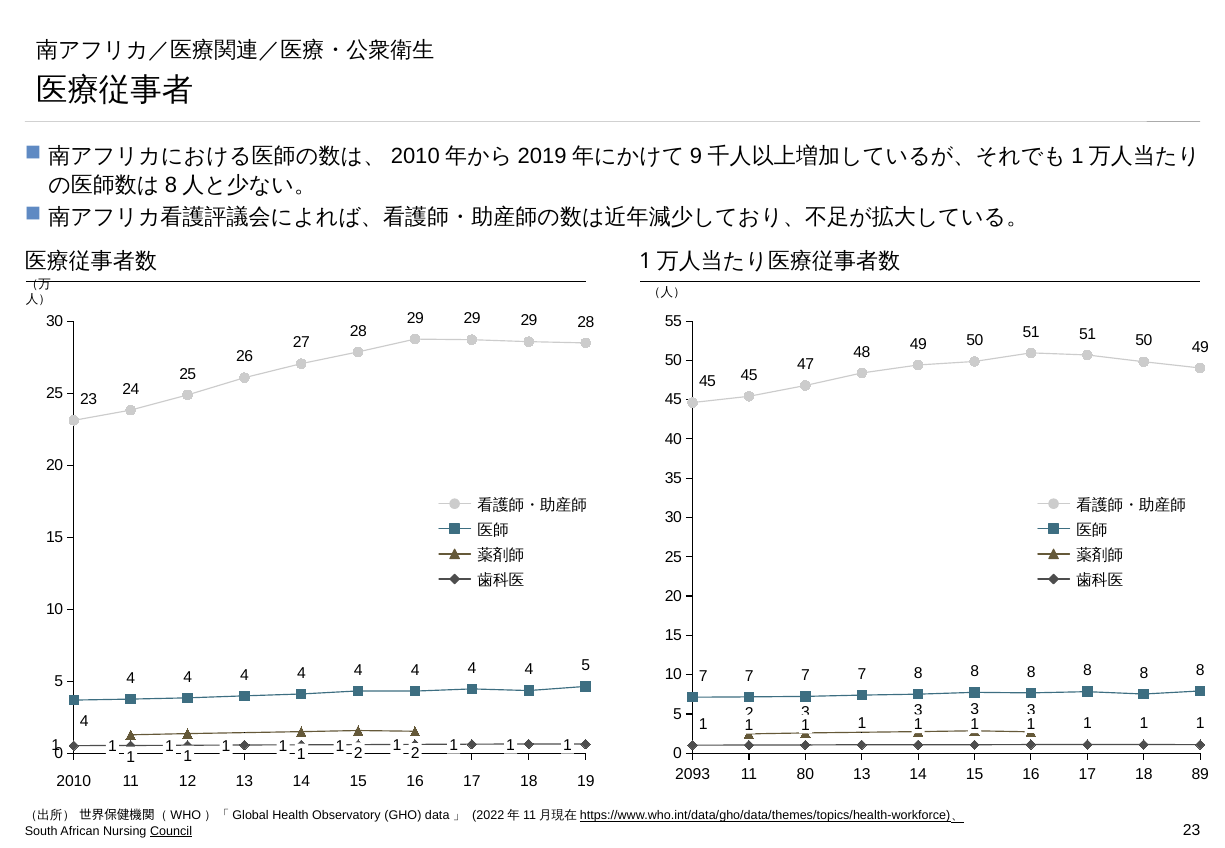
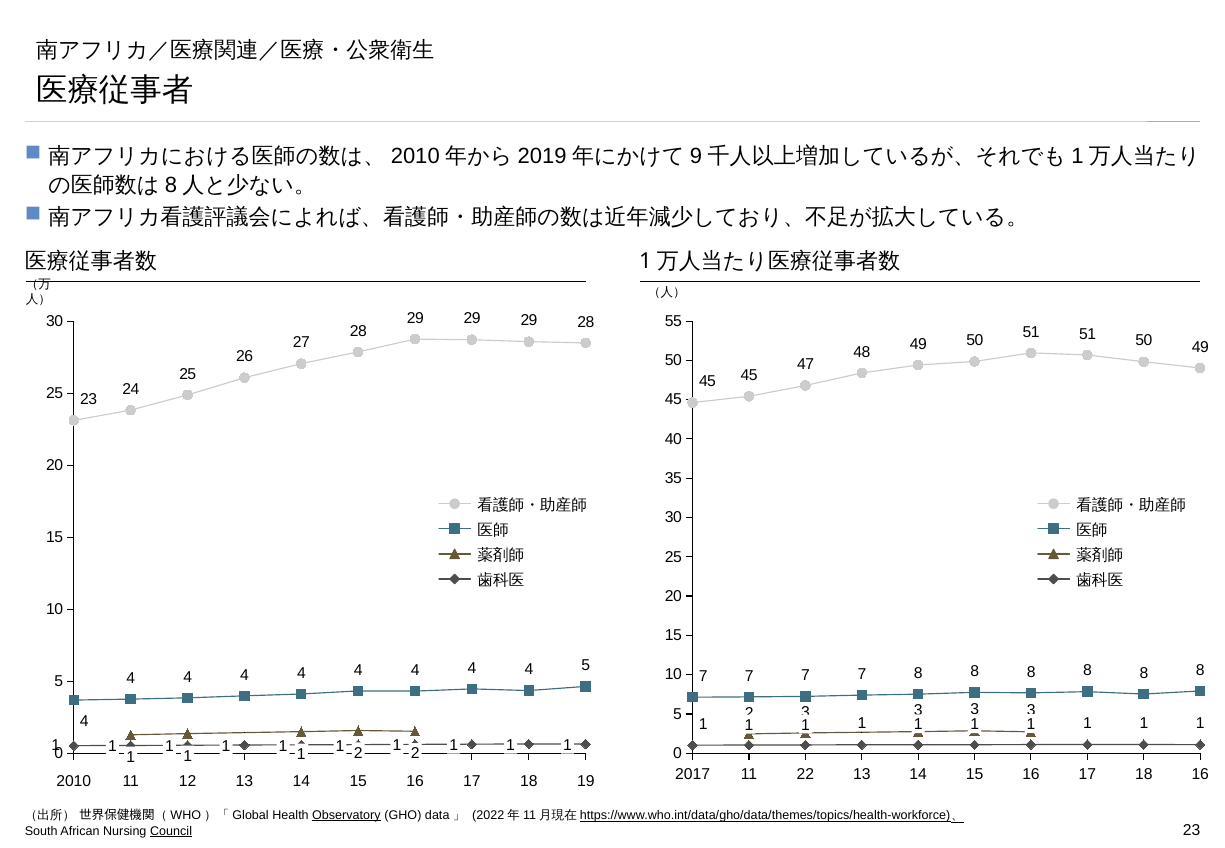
2093: 2093 -> 2017 (693, 775)
80: 80 -> 22 (805, 775)
18 89: 89 -> 16 (1200, 775)
Observatory underline: none -> present (346, 815)
